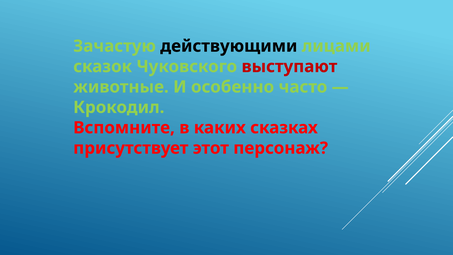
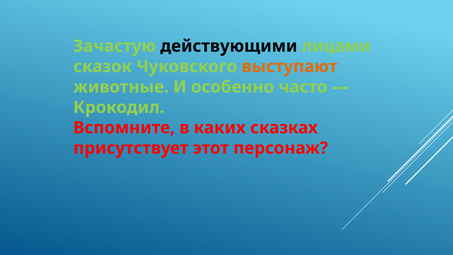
выступают colour: red -> orange (289, 66)
